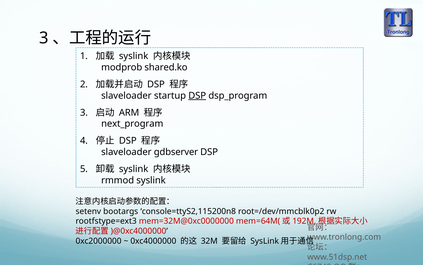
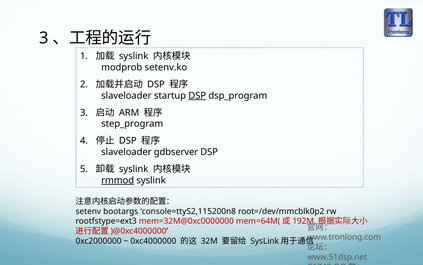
shared.ko: shared.ko -> setenv.ko (166, 67)
next_program: next_program -> step_program (132, 124)
rmmod underline: none -> present (118, 180)
